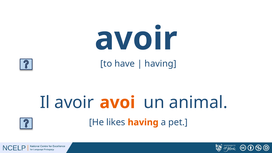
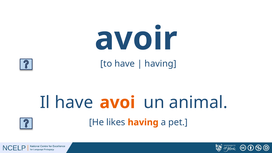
Il avoir: avoir -> have (74, 103)
